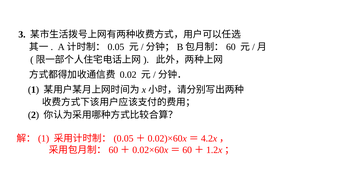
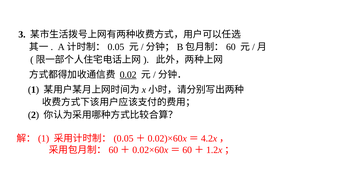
0.02 underline: none -> present (128, 74)
